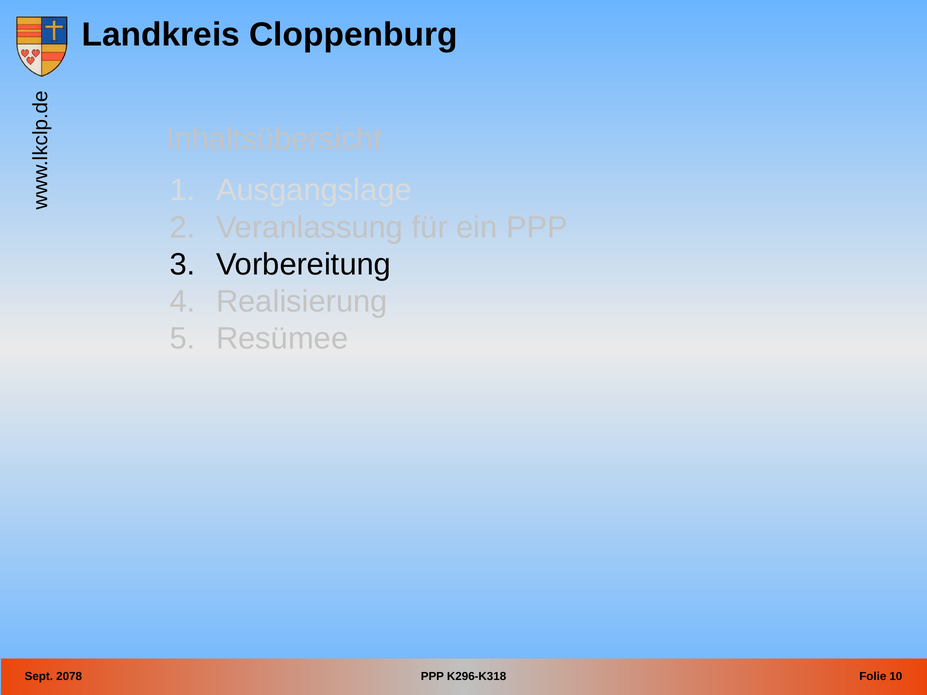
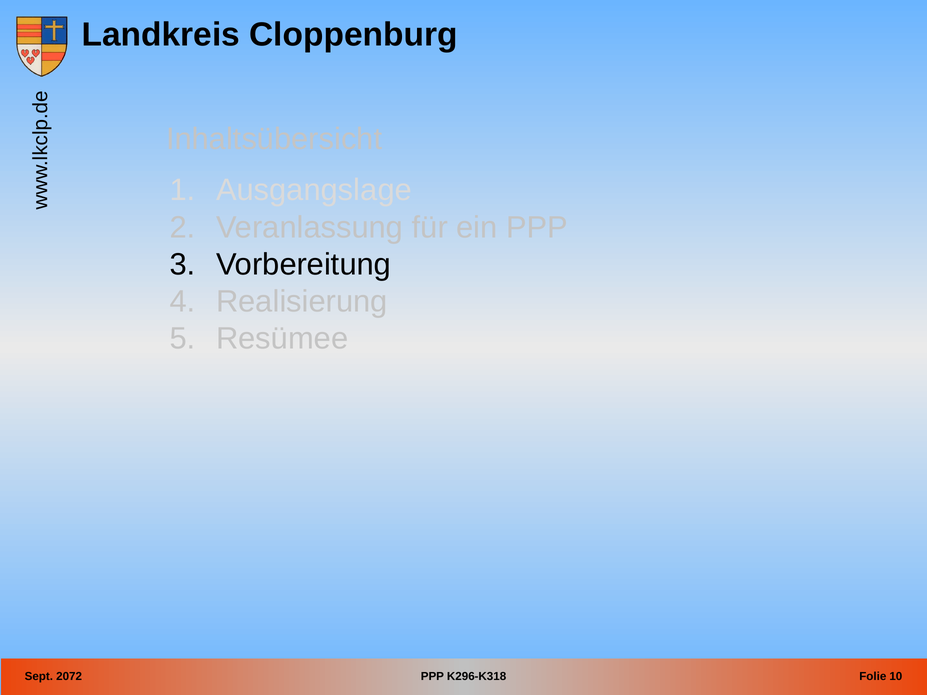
2078: 2078 -> 2072 (69, 677)
